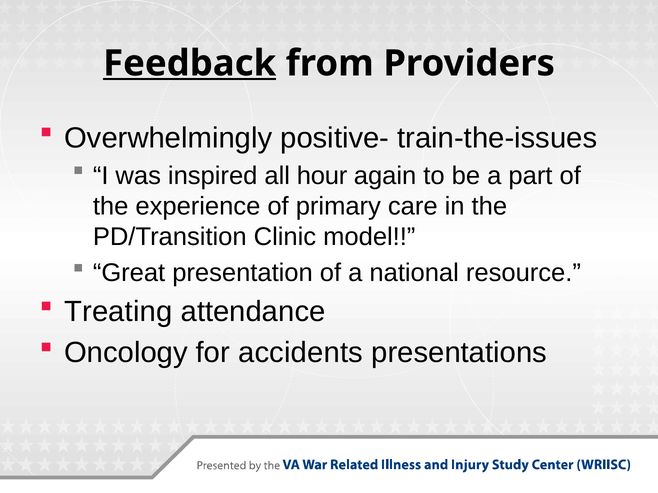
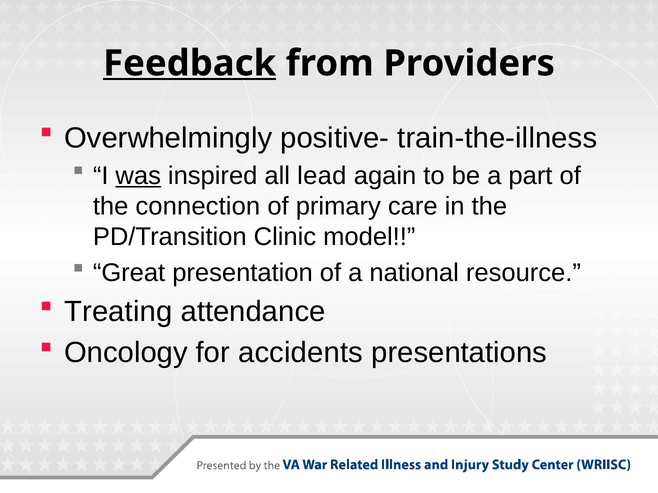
train-the-issues: train-the-issues -> train-the-illness (497, 138)
was underline: none -> present (138, 176)
hour: hour -> lead (322, 176)
experience: experience -> connection (198, 207)
